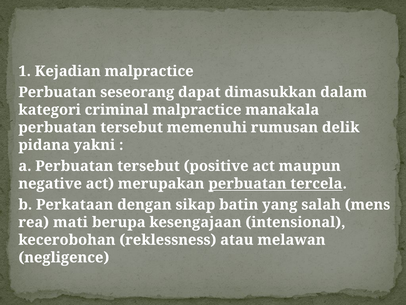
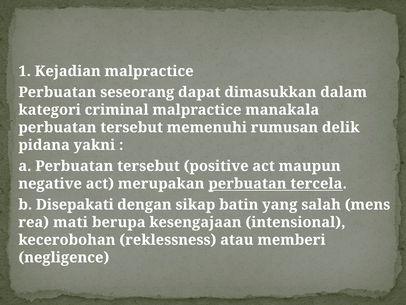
Perkataan: Perkataan -> Disepakati (75, 204)
melawan: melawan -> memberi (291, 240)
